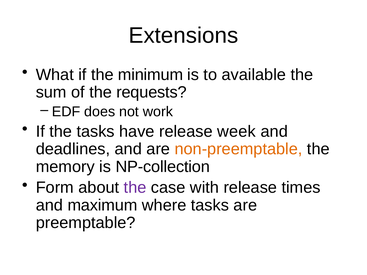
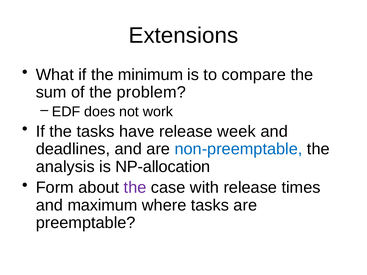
available: available -> compare (254, 75)
requests: requests -> problem (151, 92)
non-preemptable colour: orange -> blue (239, 149)
memory: memory -> analysis (65, 167)
NP-collection: NP-collection -> NP-allocation (163, 167)
